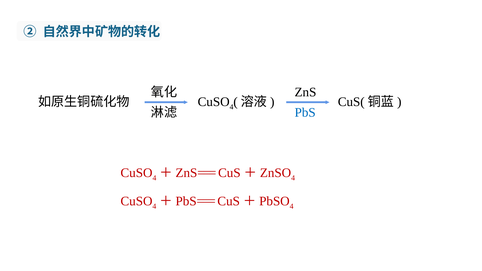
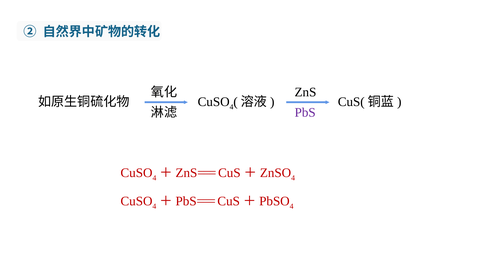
PbS colour: blue -> purple (305, 113)
